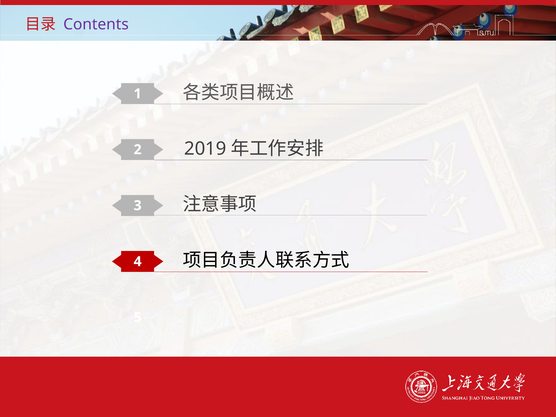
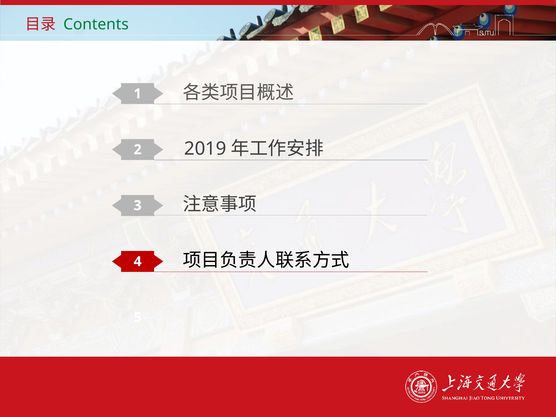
Contents colour: purple -> green (96, 24)
